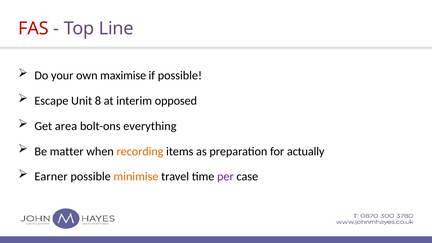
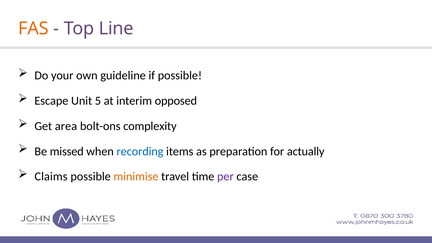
FAS colour: red -> orange (33, 28)
maximise: maximise -> guideline (123, 75)
8: 8 -> 5 (98, 101)
everything: everything -> complexity (150, 126)
matter: matter -> missed (67, 151)
recording colour: orange -> blue (140, 151)
Earner: Earner -> Claims (51, 177)
